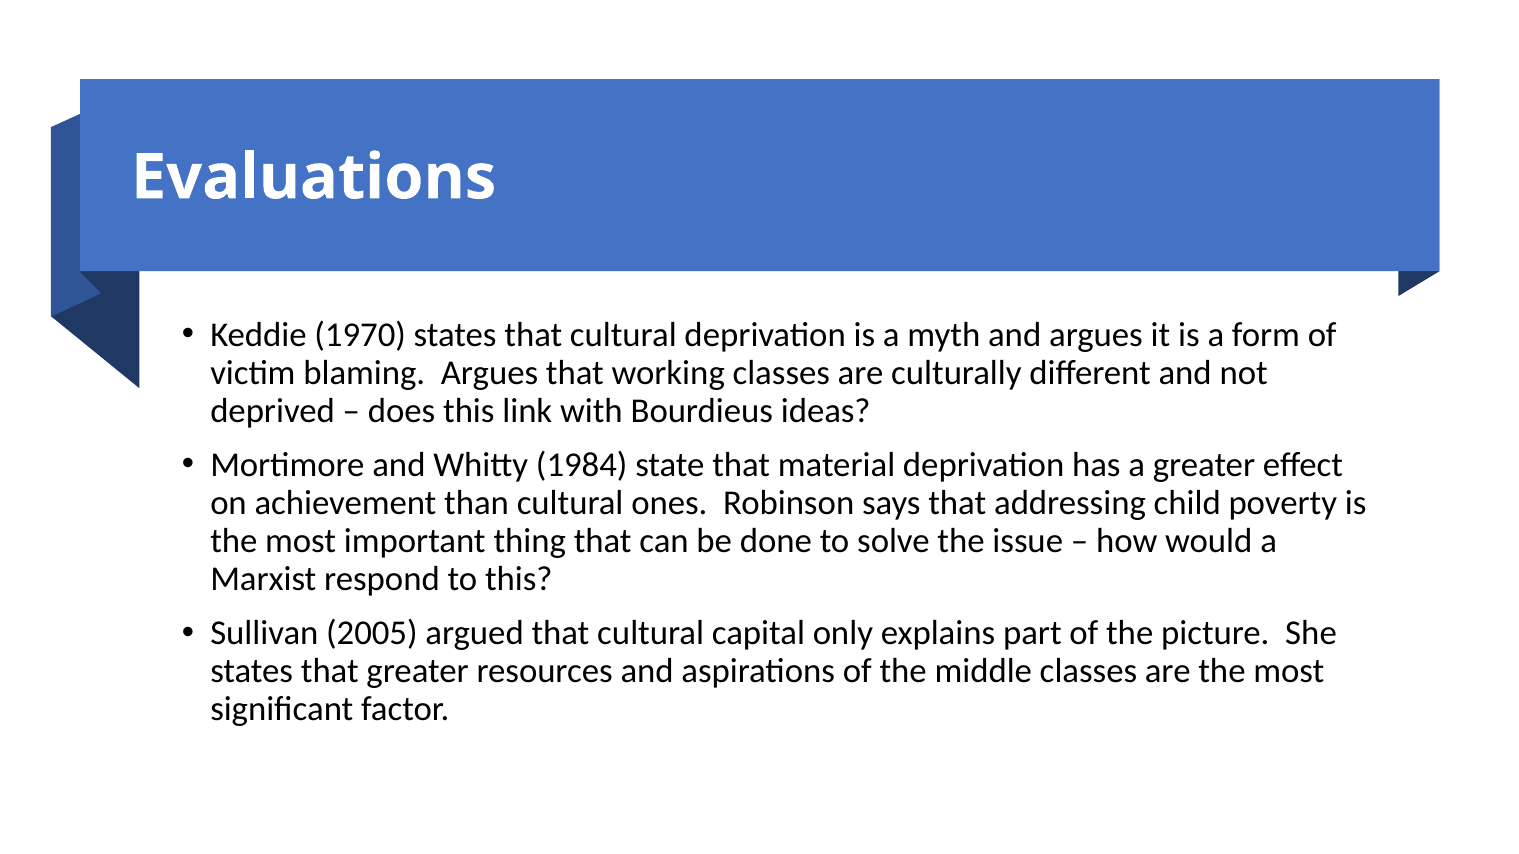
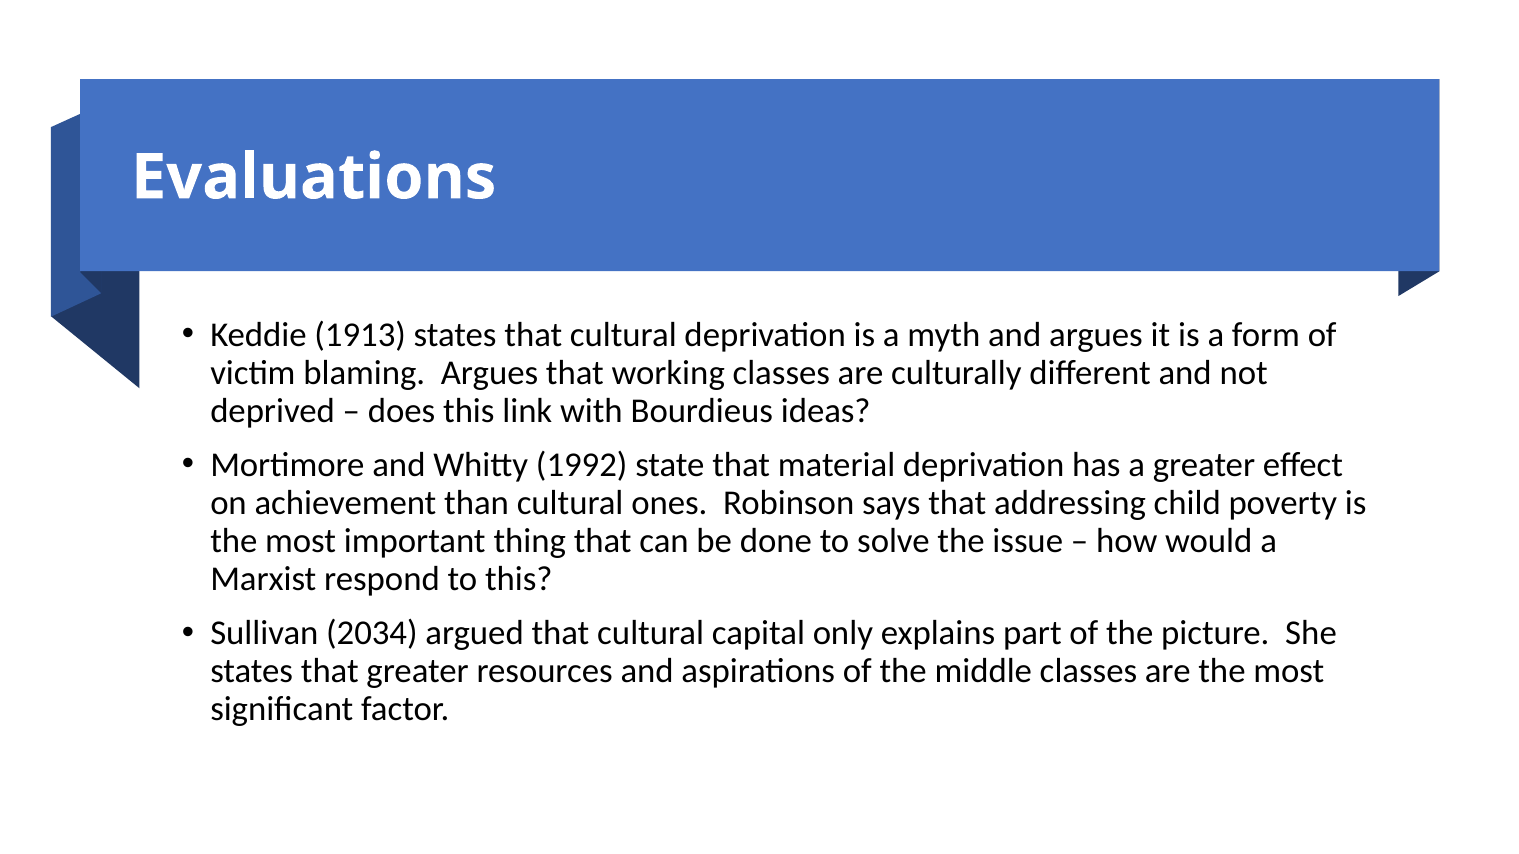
1970: 1970 -> 1913 (360, 335)
1984: 1984 -> 1992 (582, 465)
2005: 2005 -> 2034 (372, 633)
